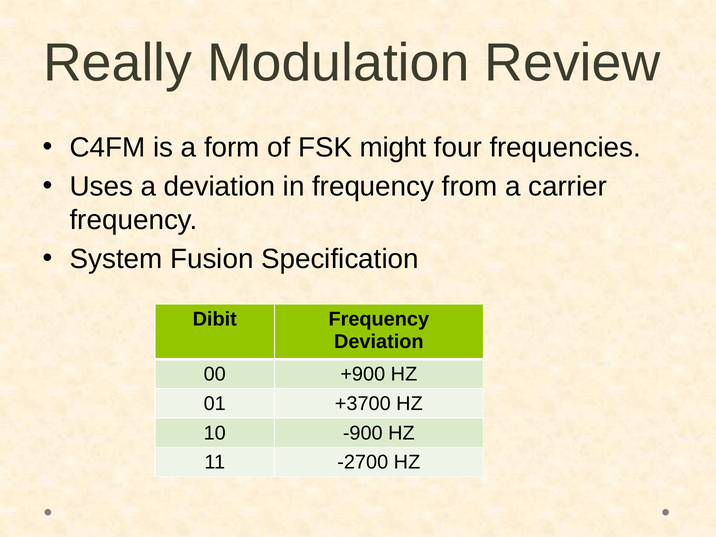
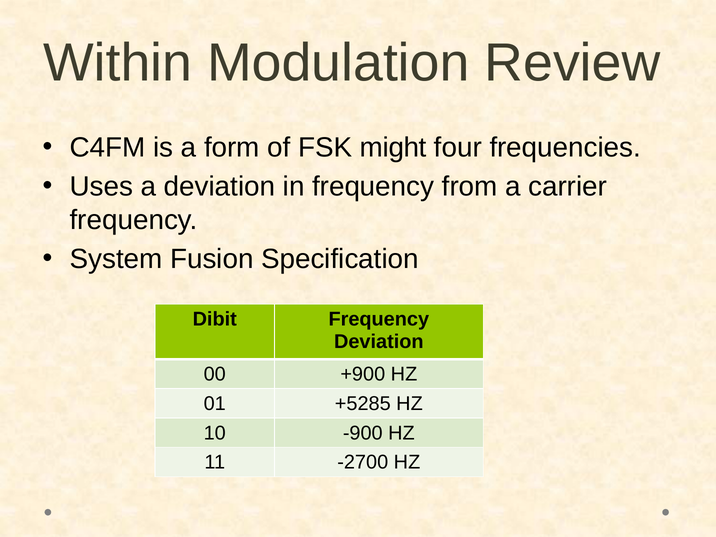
Really: Really -> Within (118, 63)
+3700: +3700 -> +5285 (363, 404)
